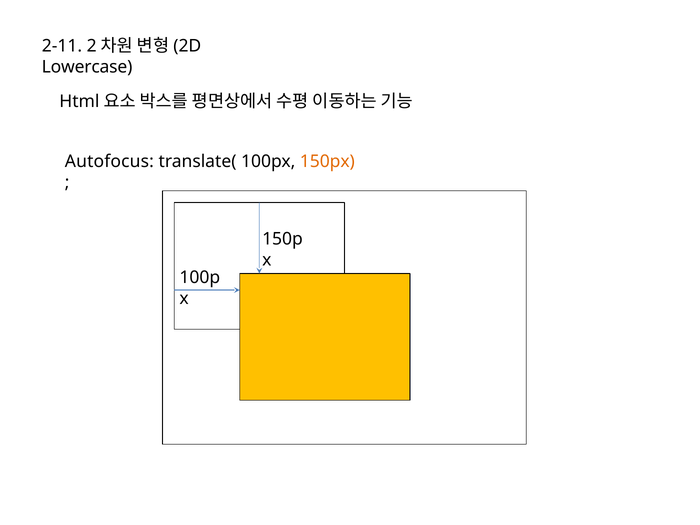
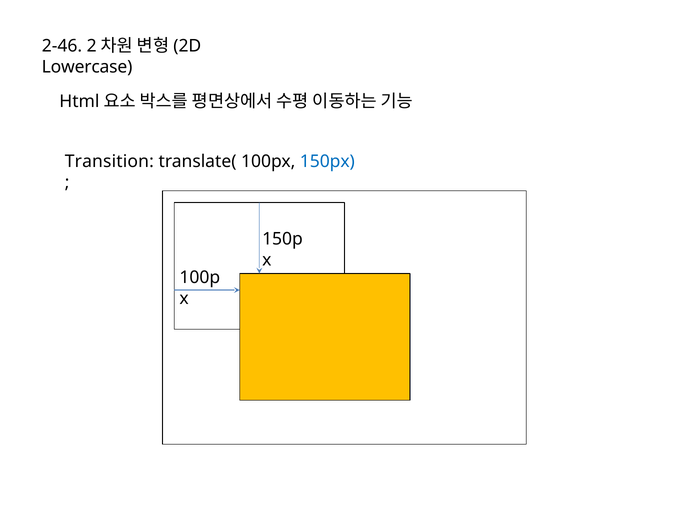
2-11: 2-11 -> 2-46 (62, 46)
Autofocus: Autofocus -> Transition (109, 161)
150px colour: orange -> blue (327, 161)
